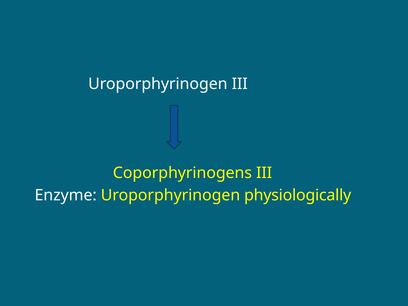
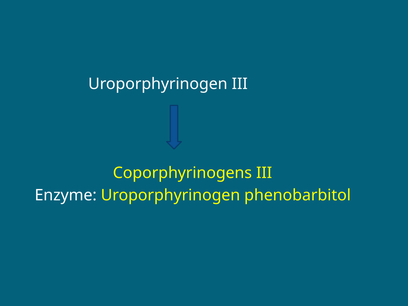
physiologically: physiologically -> phenobarbitol (298, 195)
